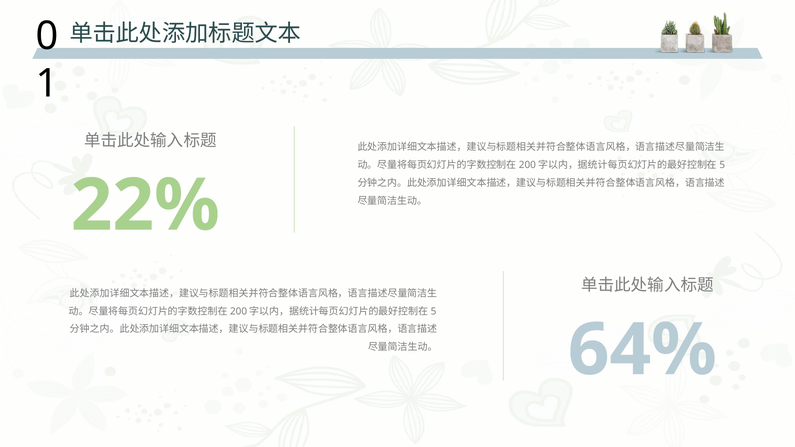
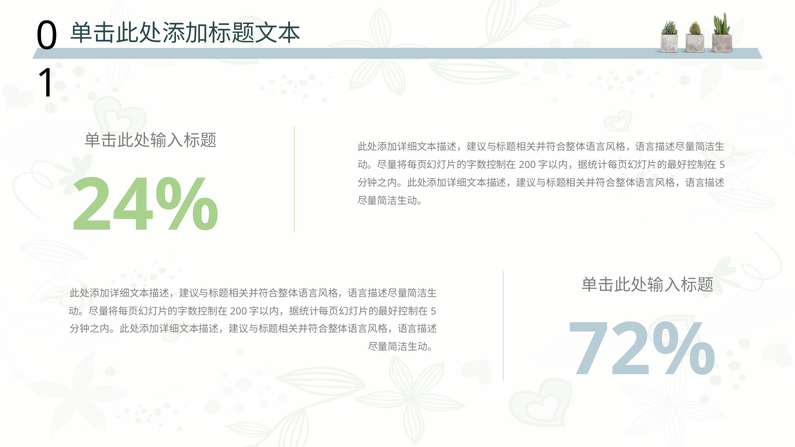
22%: 22% -> 24% (145, 206)
64%: 64% -> 72% (642, 350)
